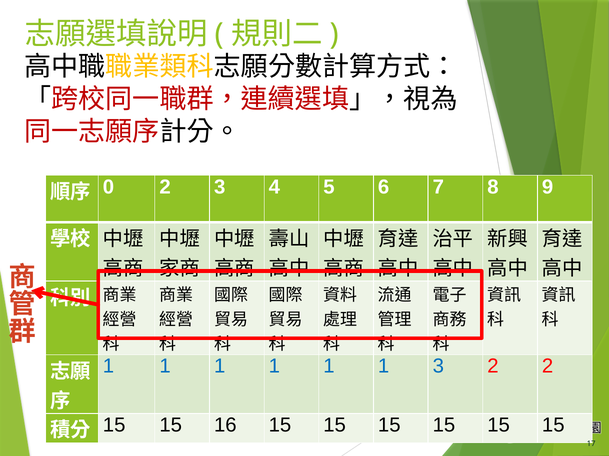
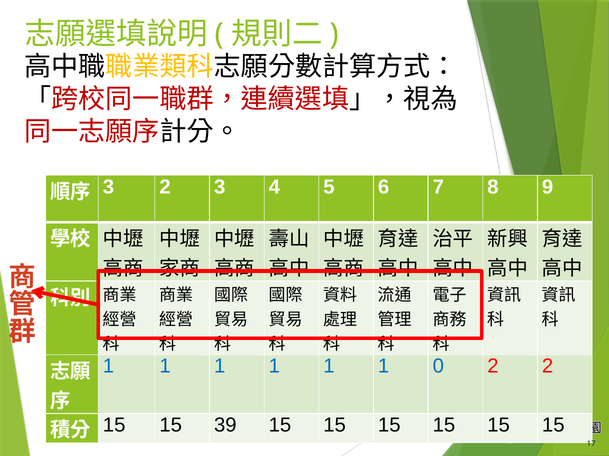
0: 0 -> 3 (109, 187)
1 3: 3 -> 0 (438, 367)
16: 16 -> 39 (225, 426)
